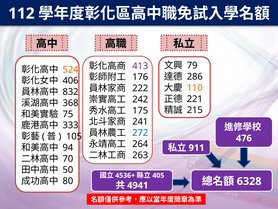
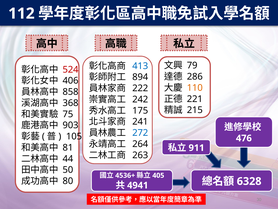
413 colour: purple -> blue (140, 66)
524 colour: orange -> red (71, 69)
176: 176 -> 894 (140, 77)
832: 832 -> 858 (71, 92)
333: 333 -> 903 (71, 125)
94: 94 -> 81 (68, 147)
70: 70 -> 44 (68, 158)
